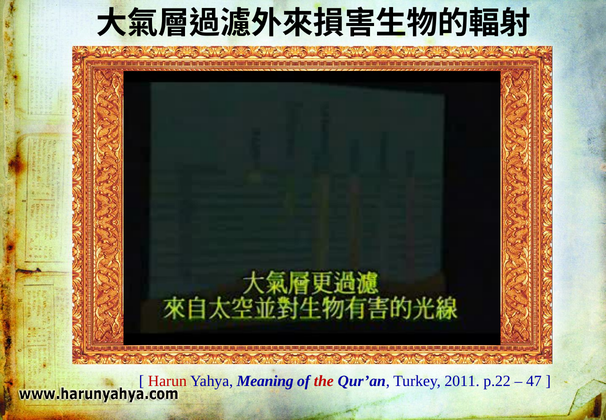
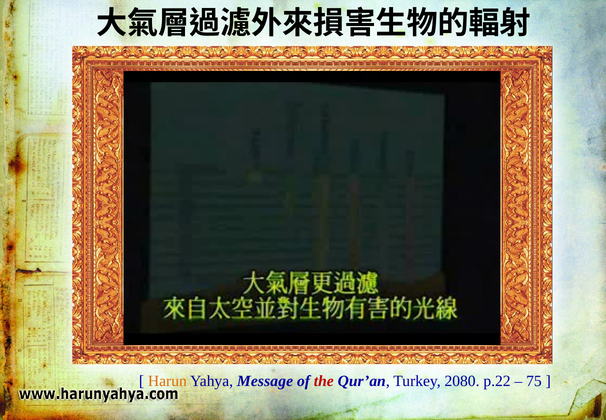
Harun colour: red -> orange (167, 380)
Meaning: Meaning -> Message (265, 380)
2011: 2011 -> 2080 (462, 380)
47: 47 -> 75 (534, 380)
